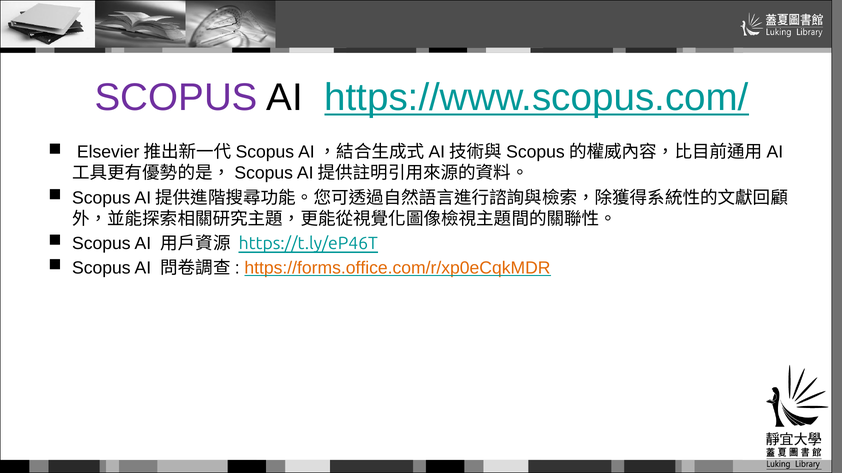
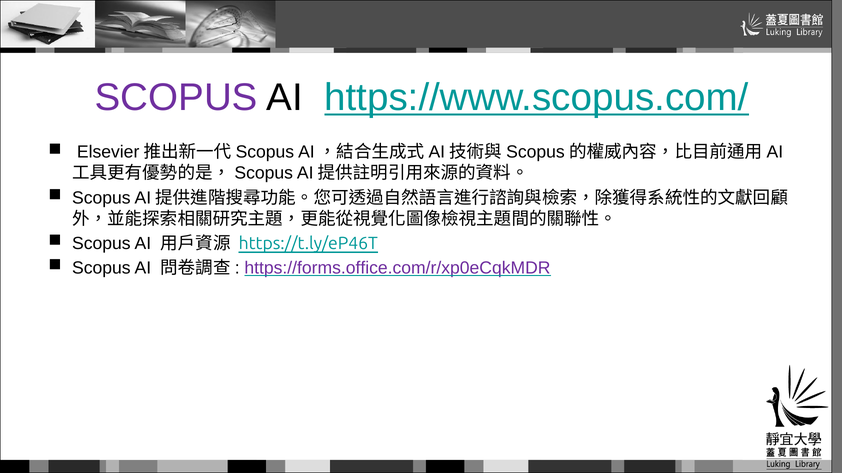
https://forms.office.com/r/xp0eCqkMDR colour: orange -> purple (397, 268)
